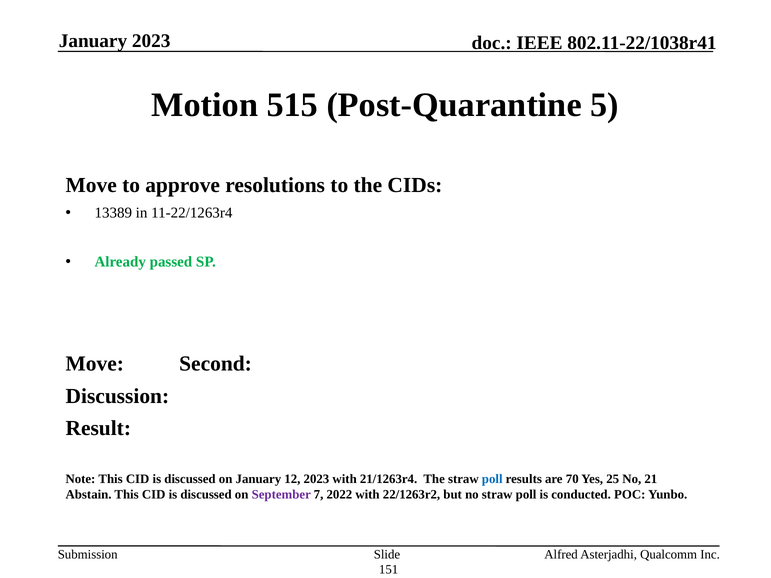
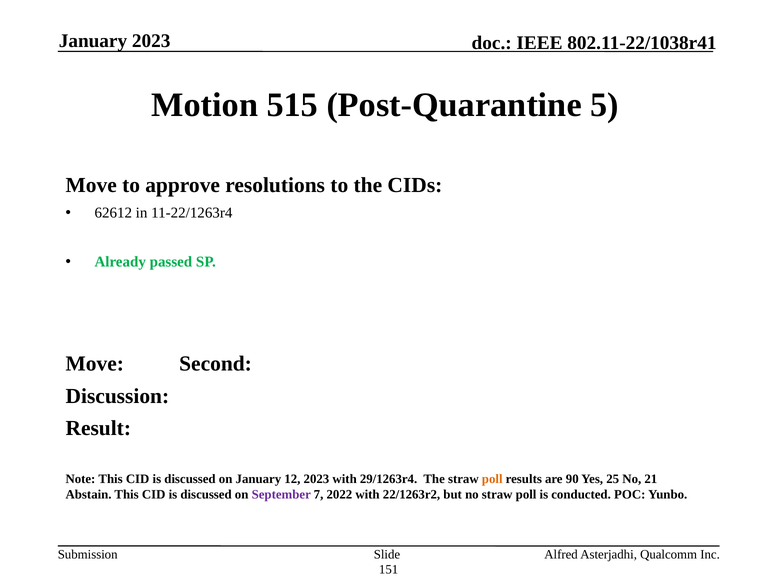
13389: 13389 -> 62612 (113, 213)
21/1263r4: 21/1263r4 -> 29/1263r4 (389, 479)
poll colour: blue -> orange (492, 479)
70: 70 -> 90 (572, 479)
